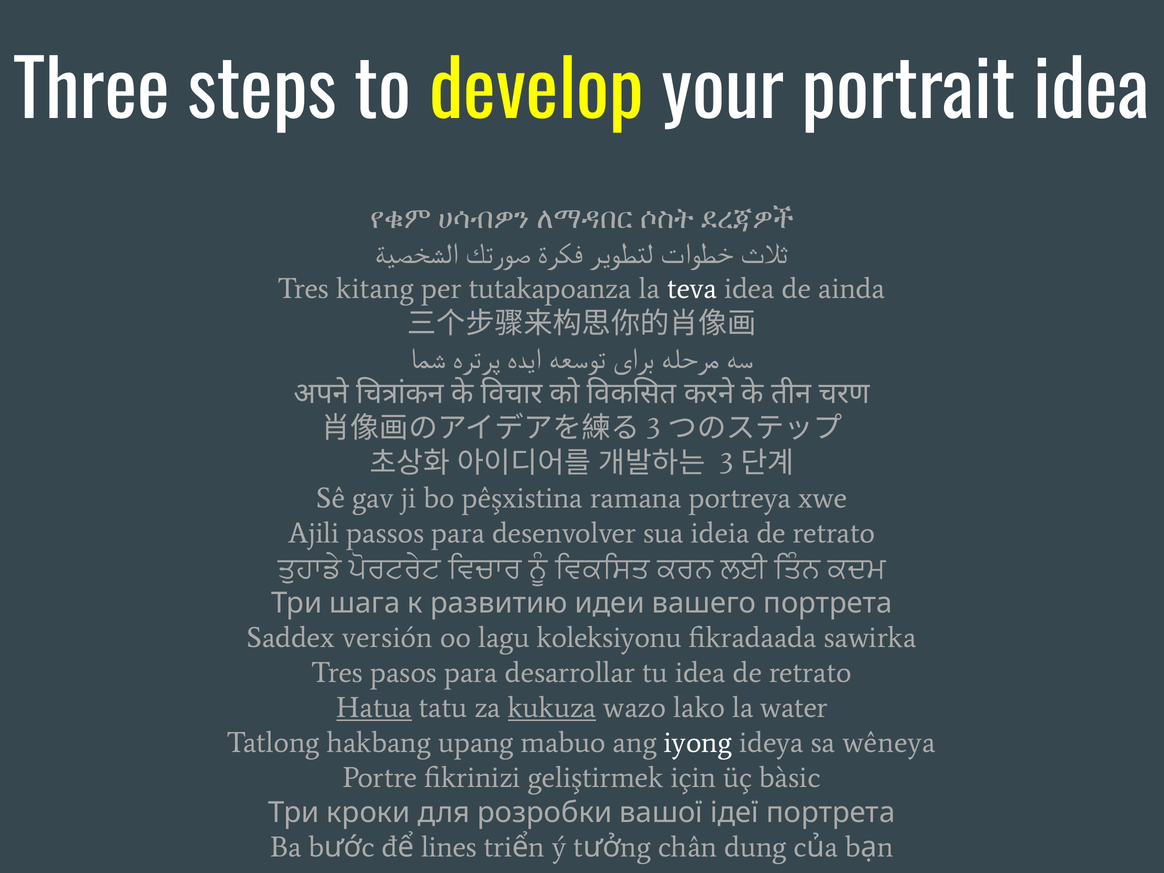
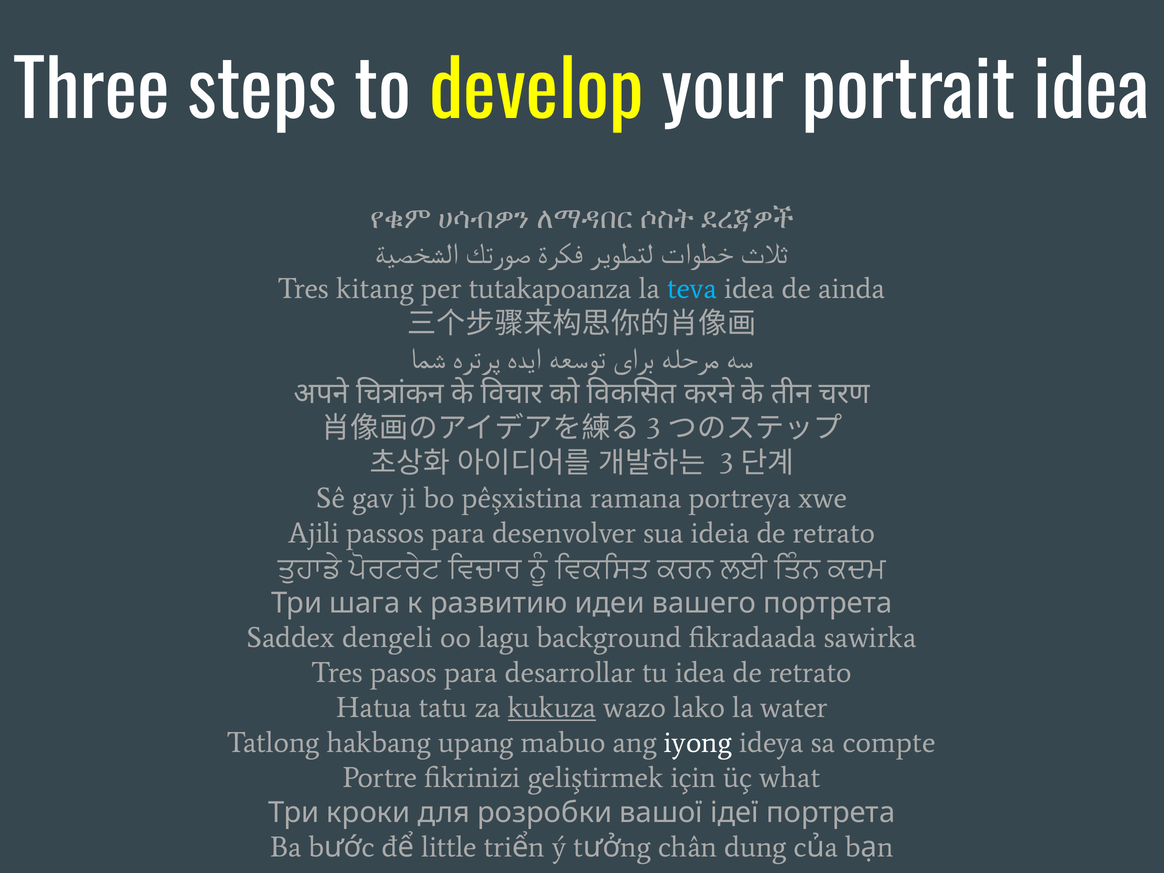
teva colour: white -> light blue (692, 289)
versión: versión -> dengeli (387, 638)
koleksiyonu: koleksiyonu -> background (609, 638)
Hatua underline: present -> none (374, 708)
wêneya: wêneya -> compte (889, 743)
bàsic: bàsic -> what (790, 778)
lines: lines -> little (449, 847)
